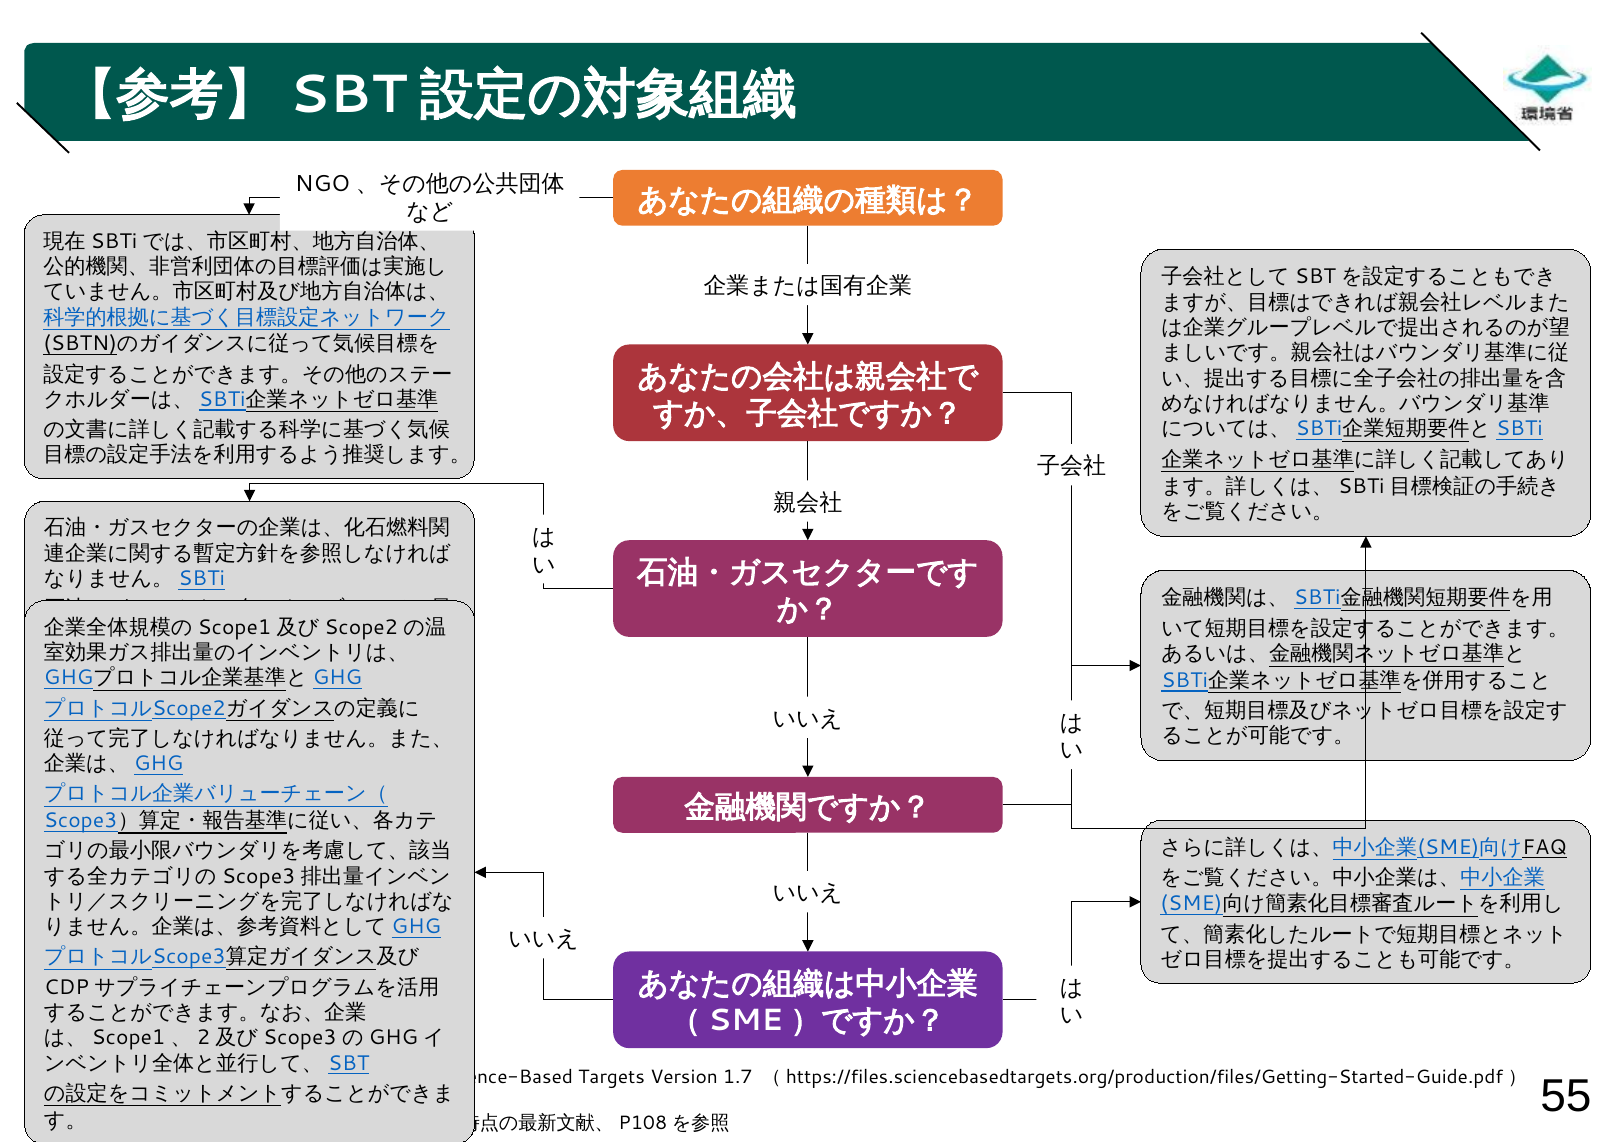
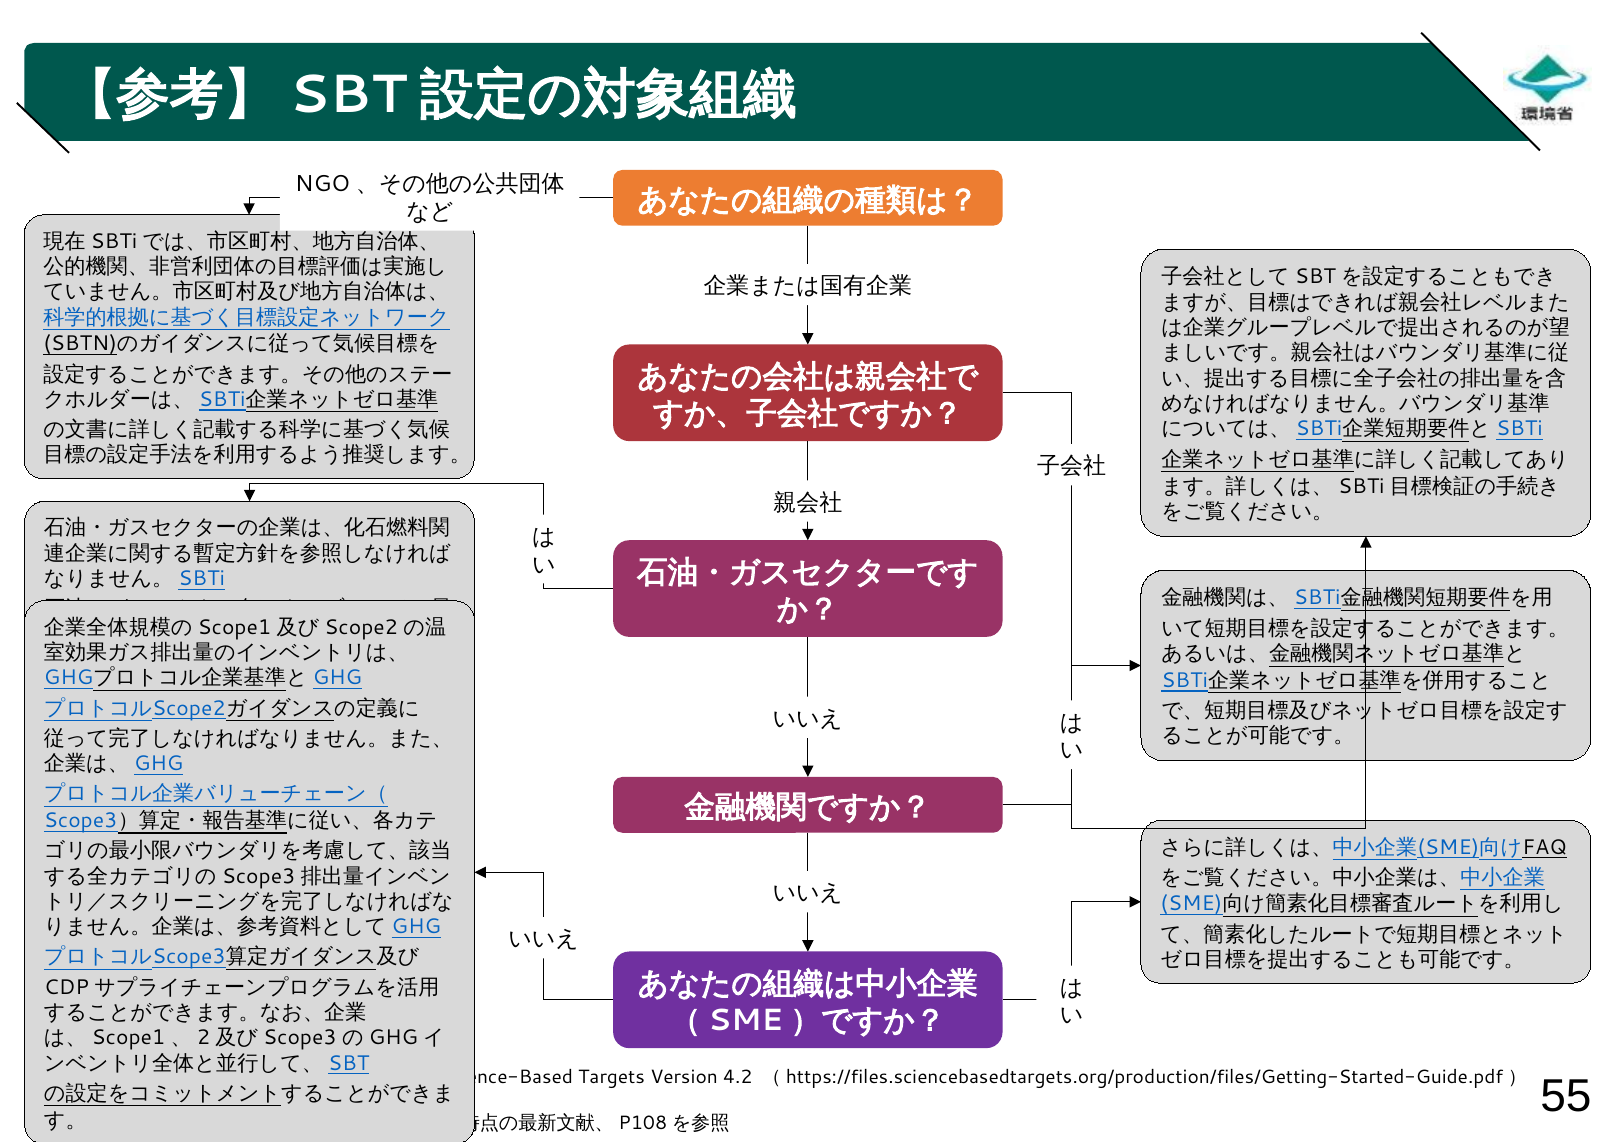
1.7: 1.7 -> 4.2 (738, 1077)
